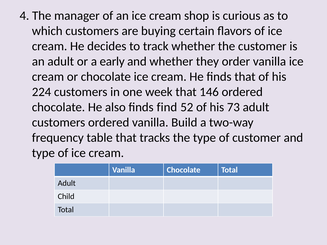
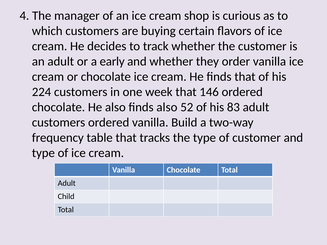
finds find: find -> also (167, 107)
73: 73 -> 83 (233, 107)
